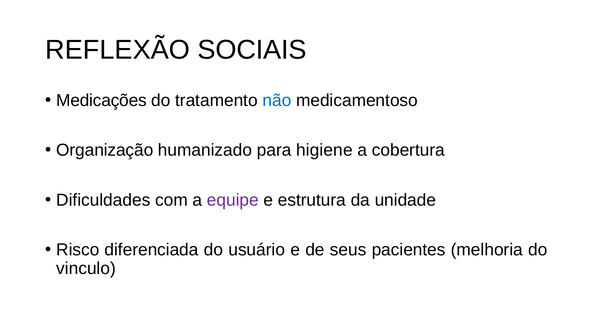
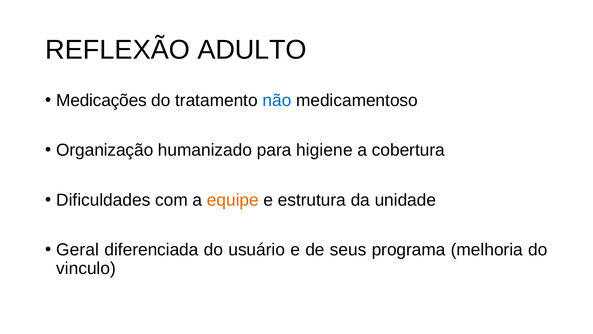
SOCIAIS: SOCIAIS -> ADULTO (252, 50)
equipe colour: purple -> orange (233, 200)
Risco: Risco -> Geral (78, 249)
pacientes: pacientes -> programa (409, 249)
